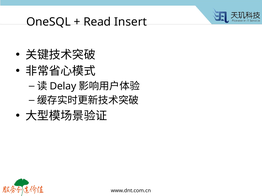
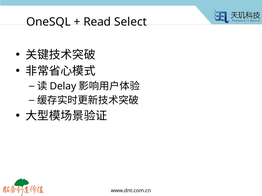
Insert: Insert -> Select (131, 22)
